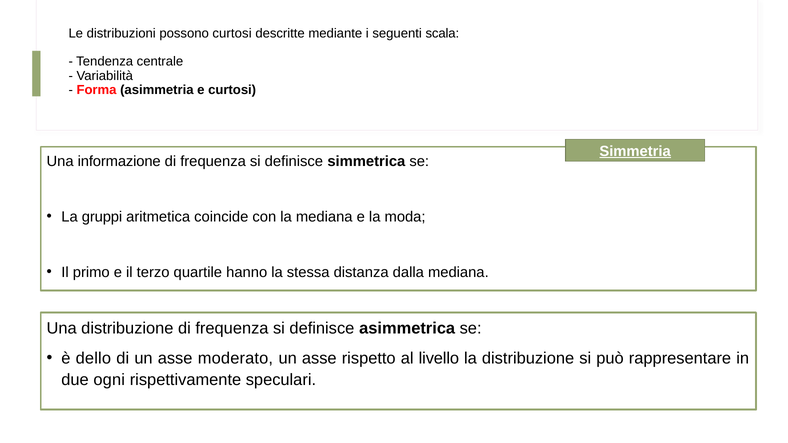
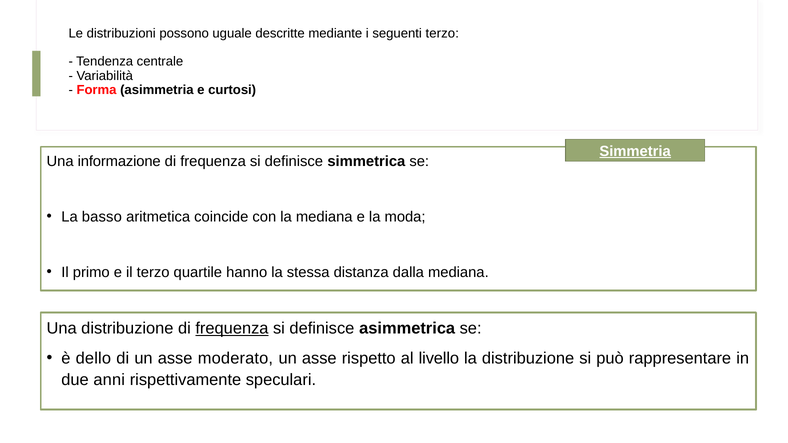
possono curtosi: curtosi -> uguale (232, 33)
seguenti scala: scala -> terzo (442, 33)
gruppi: gruppi -> basso (102, 217)
frequenza underline: none -> present (232, 329)
ogni: ogni -> anni (109, 380)
